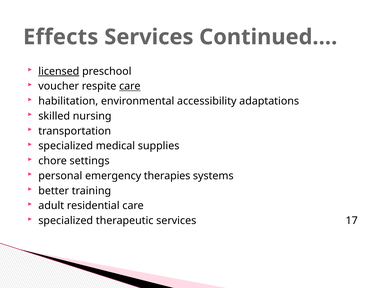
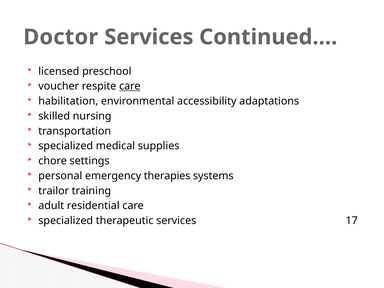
Effects: Effects -> Doctor (61, 37)
licensed underline: present -> none (59, 71)
better: better -> trailor (54, 191)
